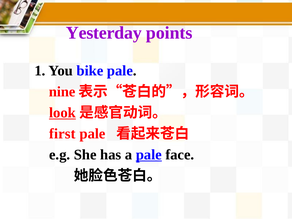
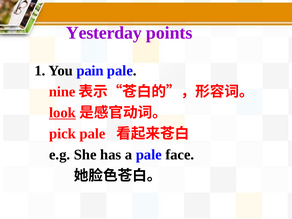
bike: bike -> pain (90, 71)
first: first -> pick (62, 134)
pale underline: present -> none (149, 155)
